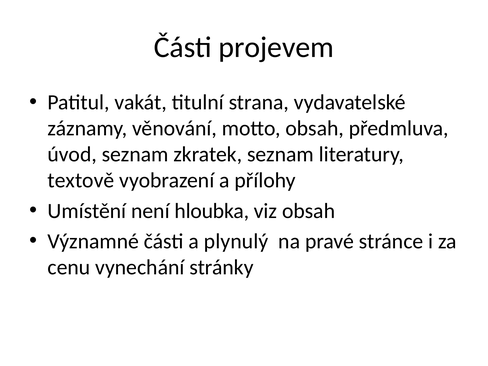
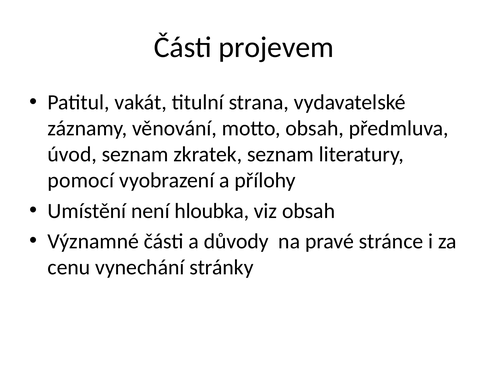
textově: textově -> pomocí (81, 180)
plynulý: plynulý -> důvody (236, 241)
